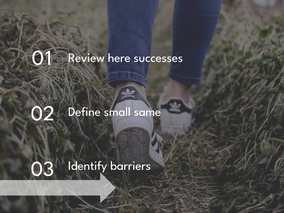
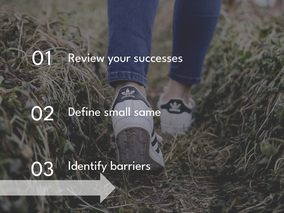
here: here -> your (119, 58)
